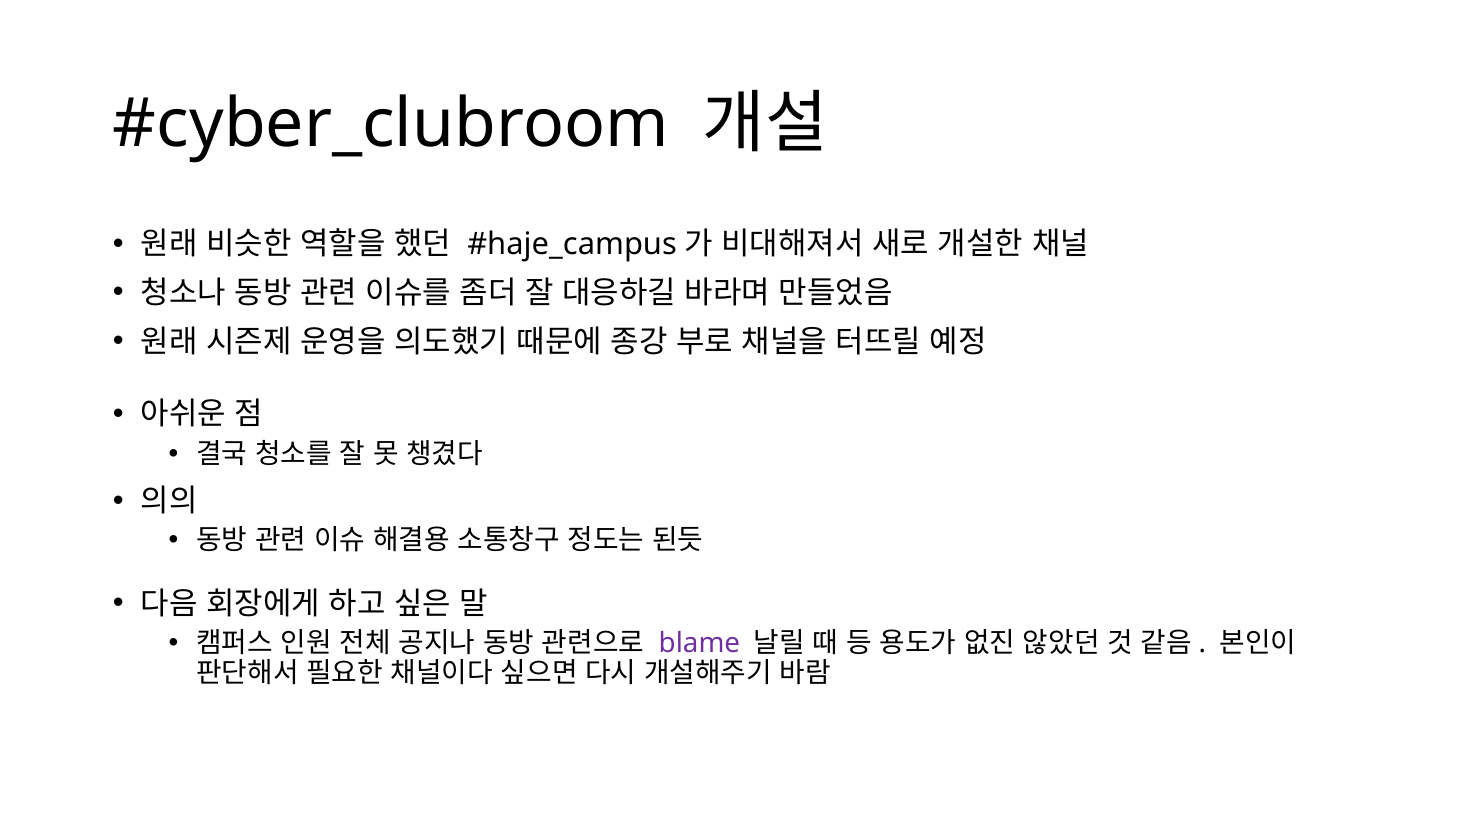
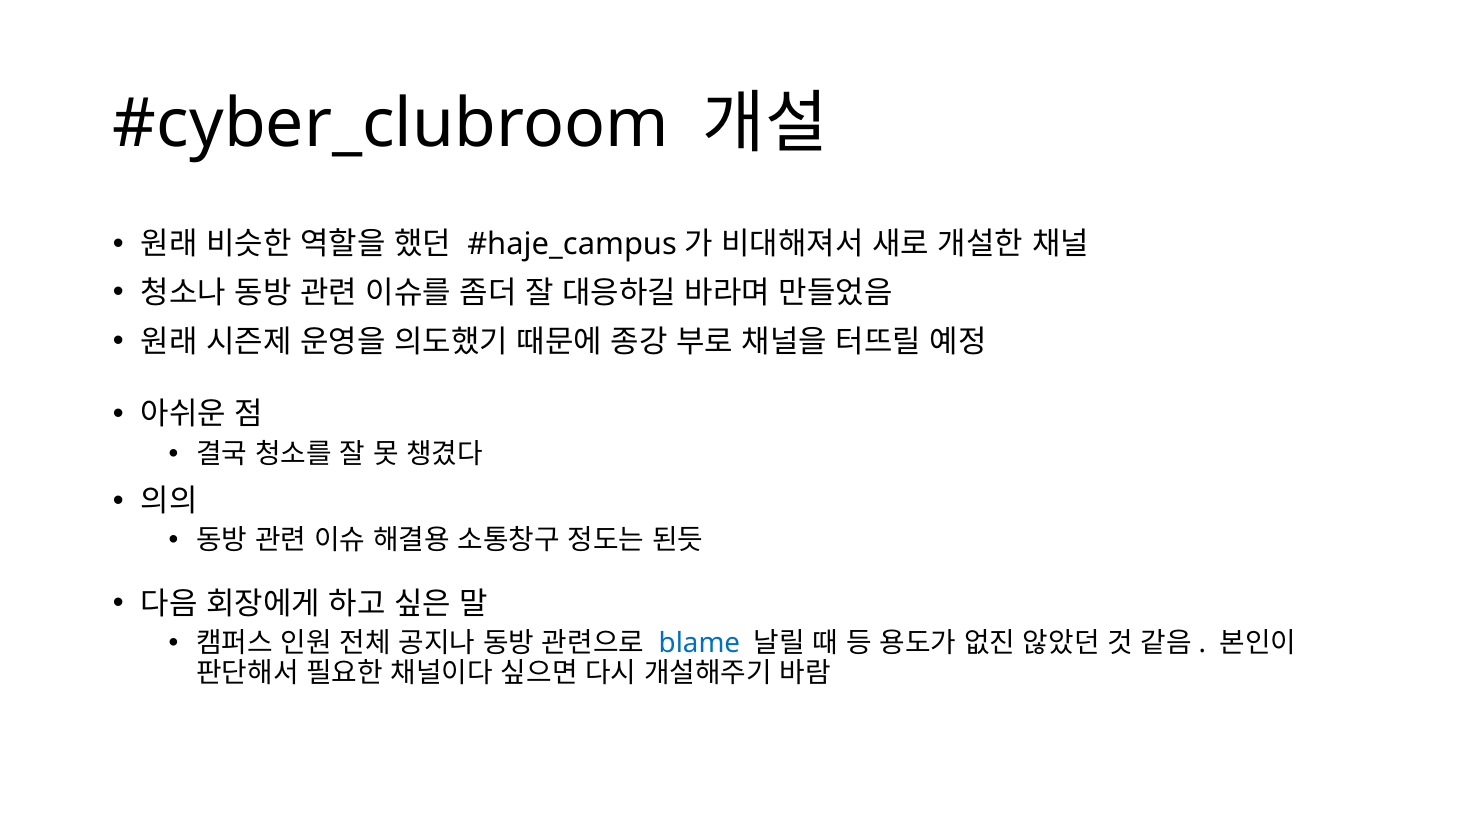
blame colour: purple -> blue (699, 643)
